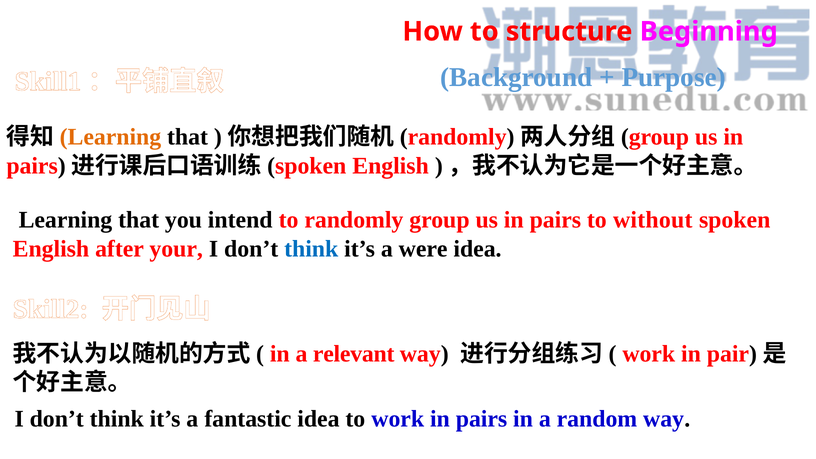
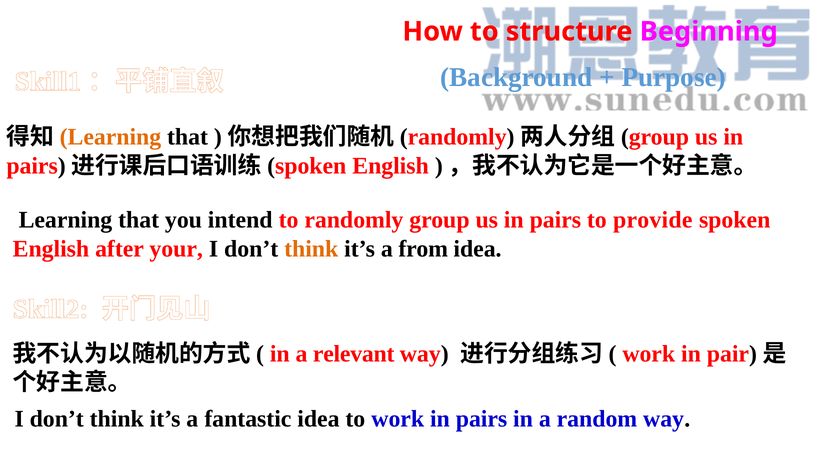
without: without -> provide (653, 220)
think colour: blue -> orange (311, 249)
were: were -> from (423, 249)
